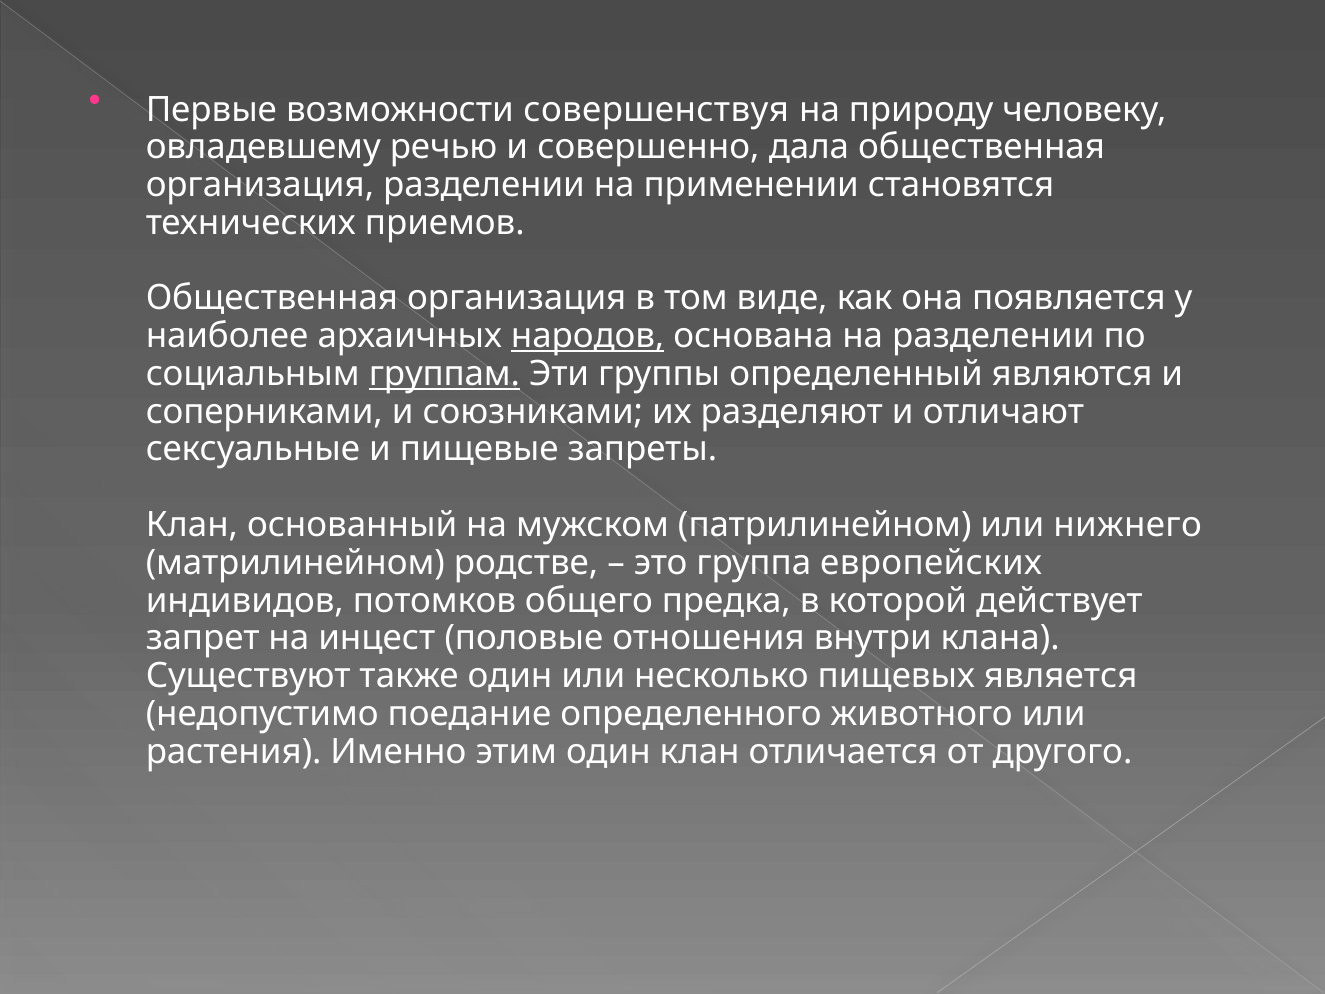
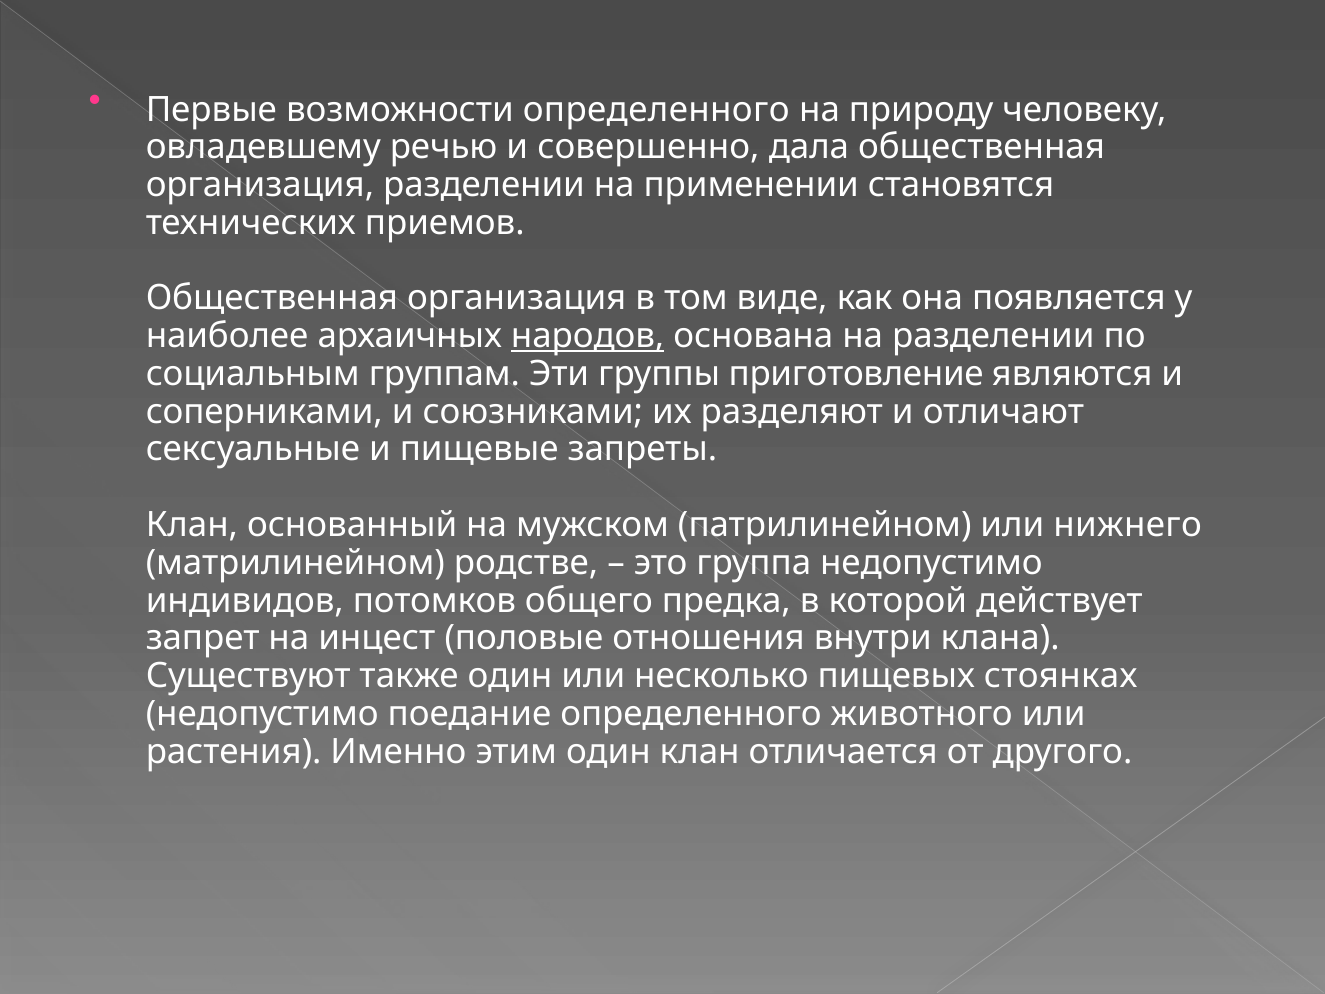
возможности совершенствуя: совершенствуя -> определенного (656, 109)
группам underline: present -> none (444, 374)
определенный: определенный -> приготовление (856, 374)
группа европейских: европейских -> недопустимо (931, 563)
является: является -> стоянках (1061, 676)
